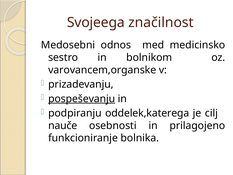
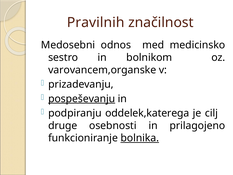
Svojeega: Svojeega -> Pravilnih (96, 23)
nauče: nauče -> druge (63, 125)
bolnika underline: none -> present (140, 138)
